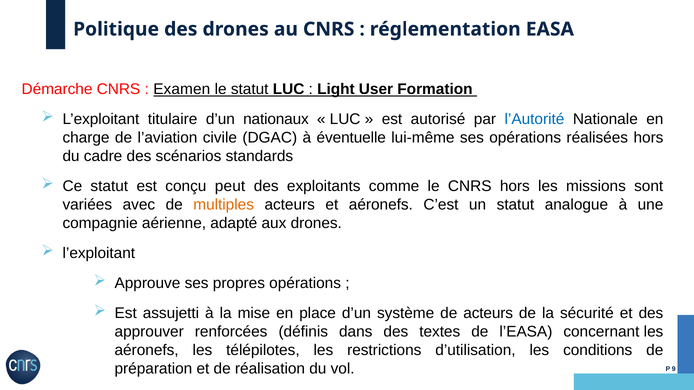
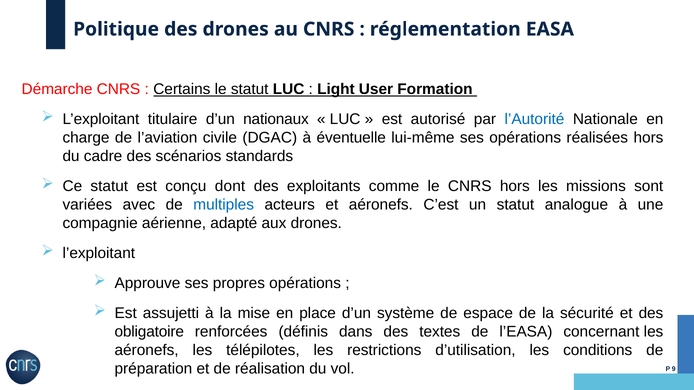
Examen: Examen -> Certains (182, 89)
peut: peut -> dont (230, 186)
multiples colour: orange -> blue (224, 205)
de acteurs: acteurs -> espace (488, 314)
approuver: approuver -> obligatoire (149, 332)
